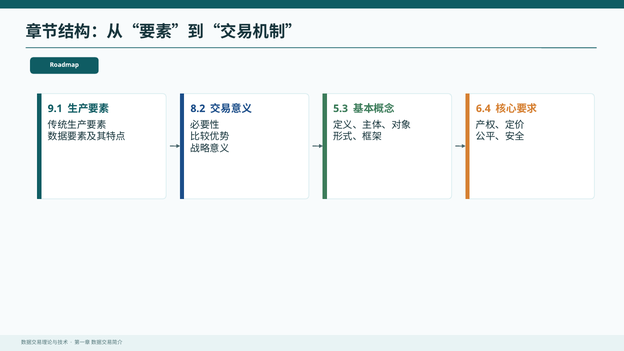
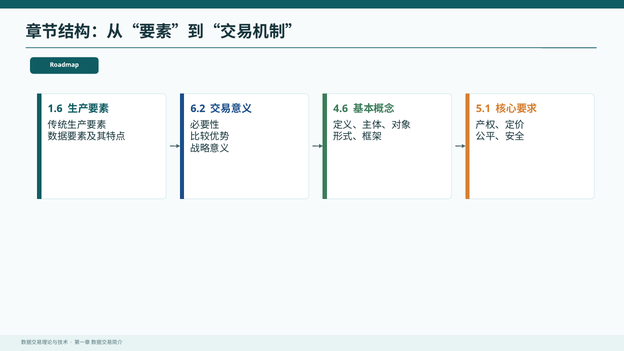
9.1: 9.1 -> 1.6 (55, 109)
8.2: 8.2 -> 6.2 (198, 109)
5.3: 5.3 -> 4.6 (341, 109)
6.4: 6.4 -> 5.1 (483, 109)
